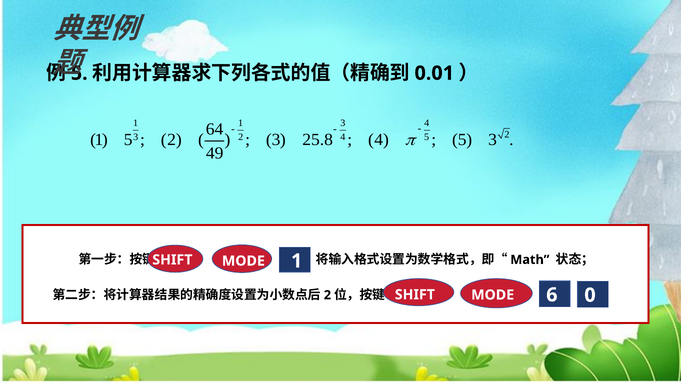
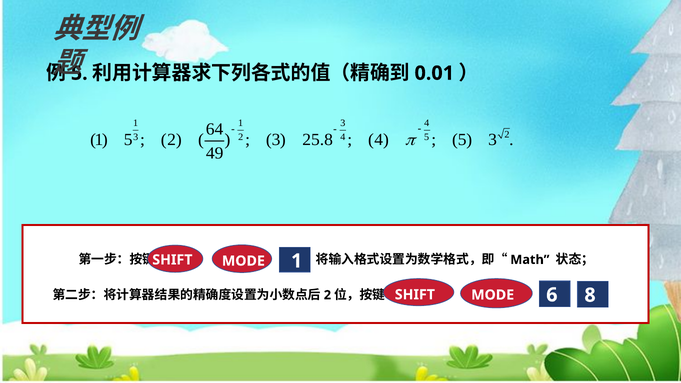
0: 0 -> 8 (590, 295)
